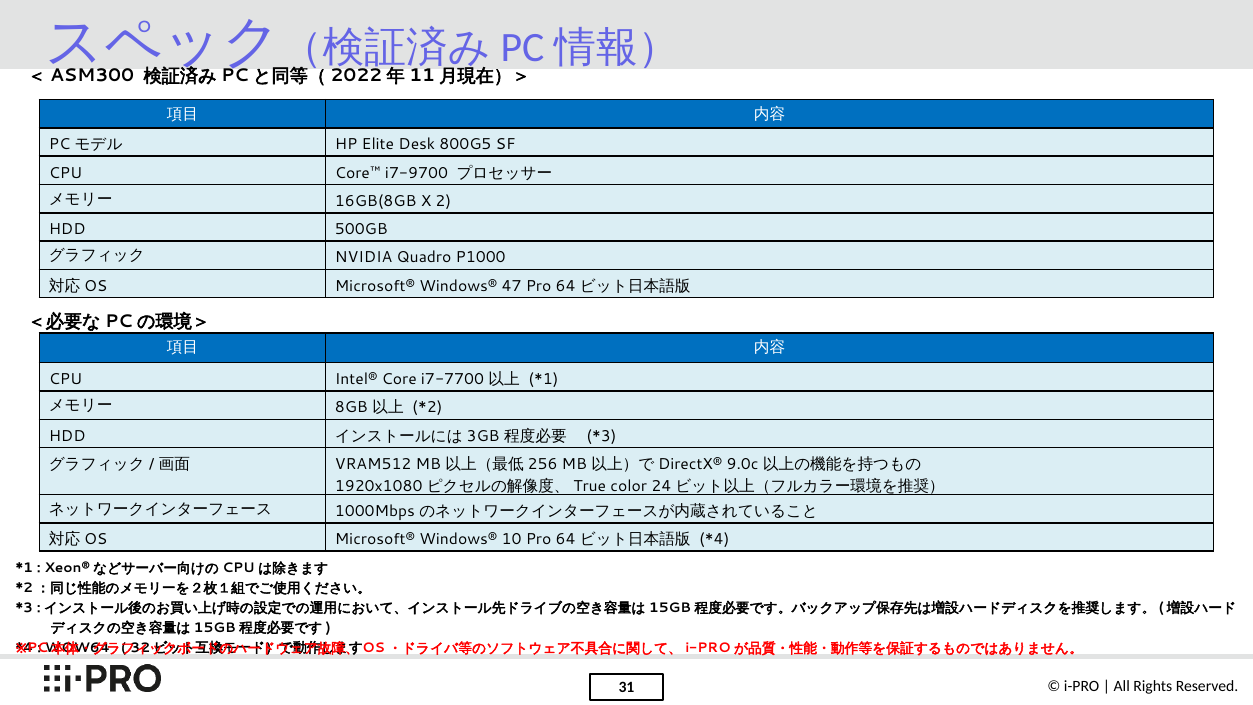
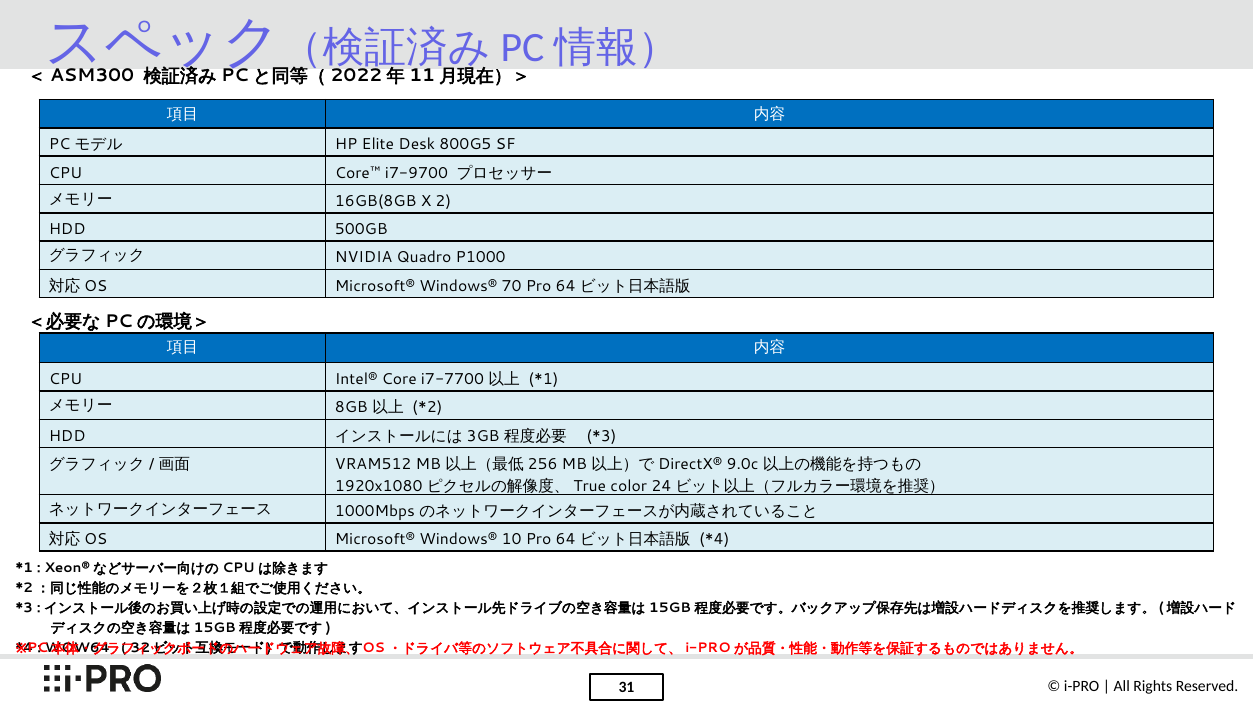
47: 47 -> 70 (512, 286)
